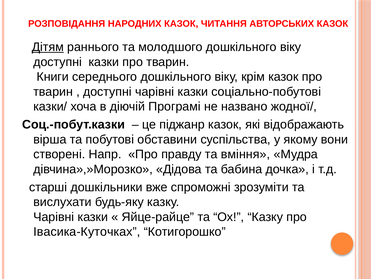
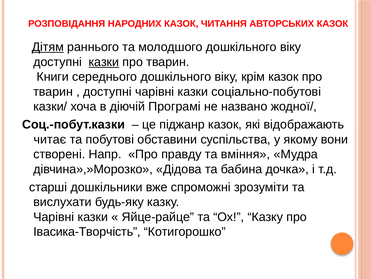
казки underline: none -> present (104, 62)
вірша: вірша -> читає (50, 139)
Івасика-Куточках: Івасика-Куточках -> Івасика-Творчість (87, 231)
